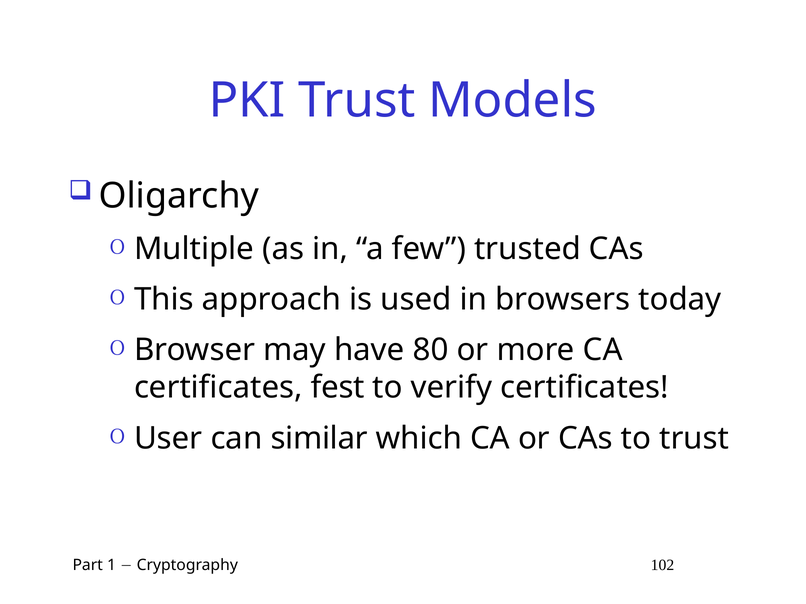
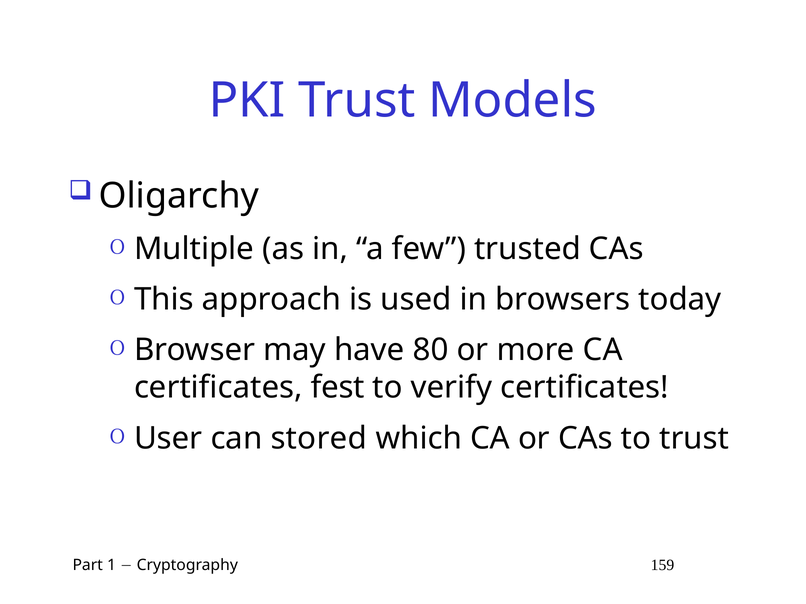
similar: similar -> stored (319, 439)
102: 102 -> 159 (662, 565)
